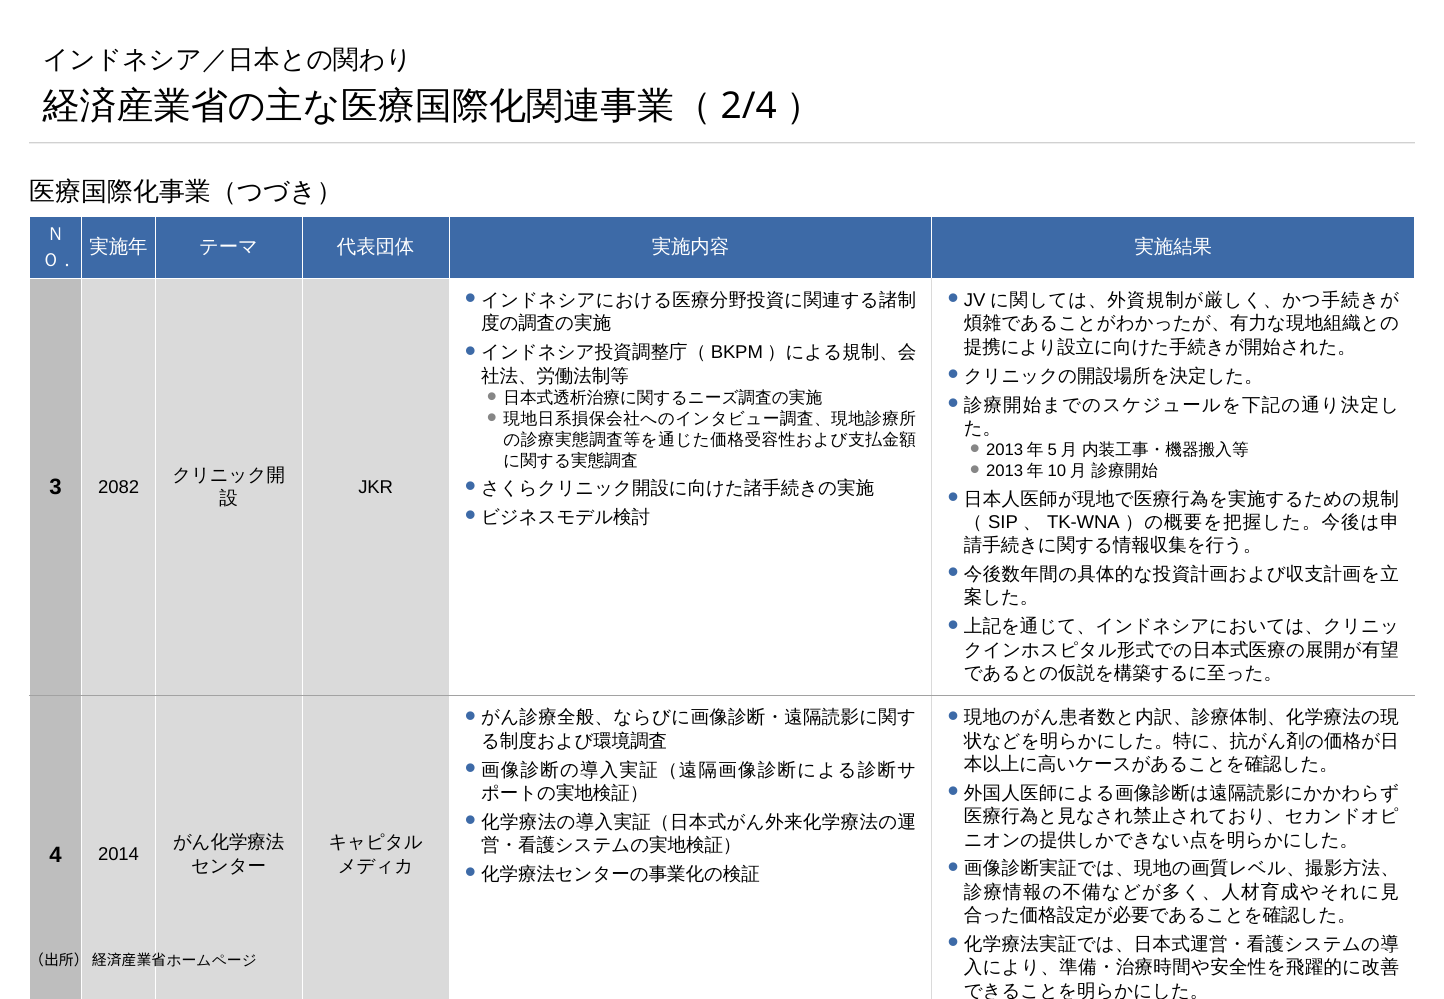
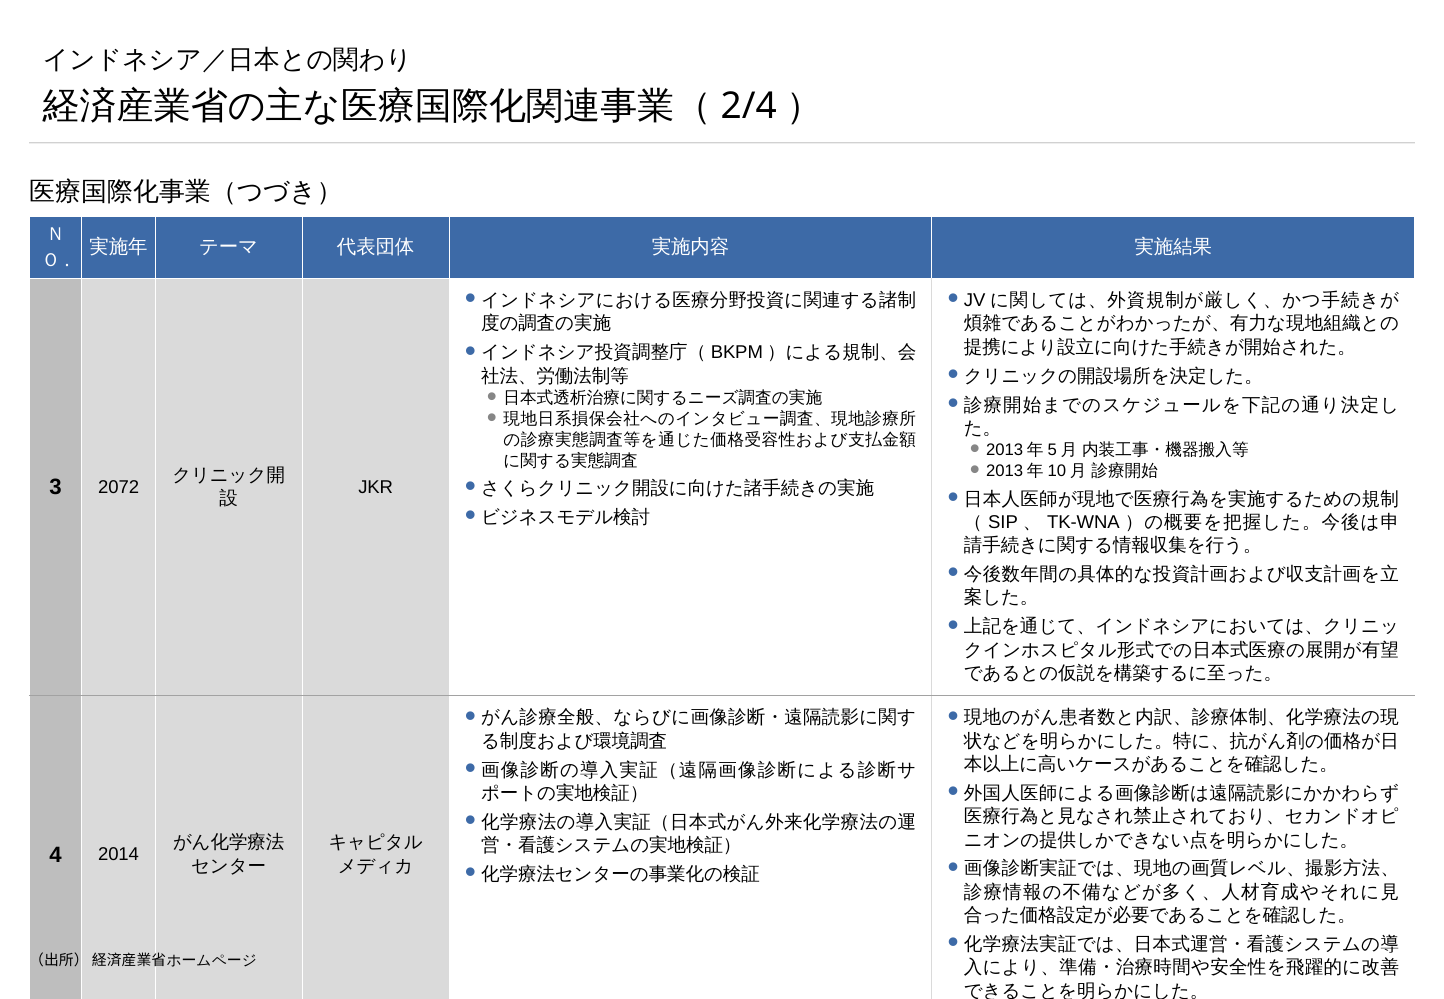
2082: 2082 -> 2072 (119, 487)
